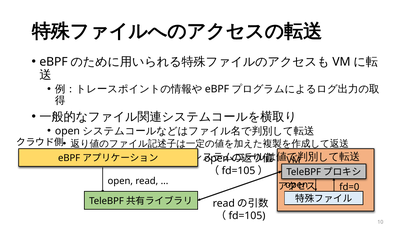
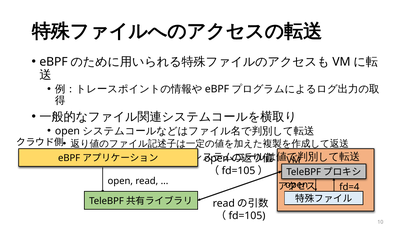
fd=0: fd=0 -> fd=4 (349, 187)
